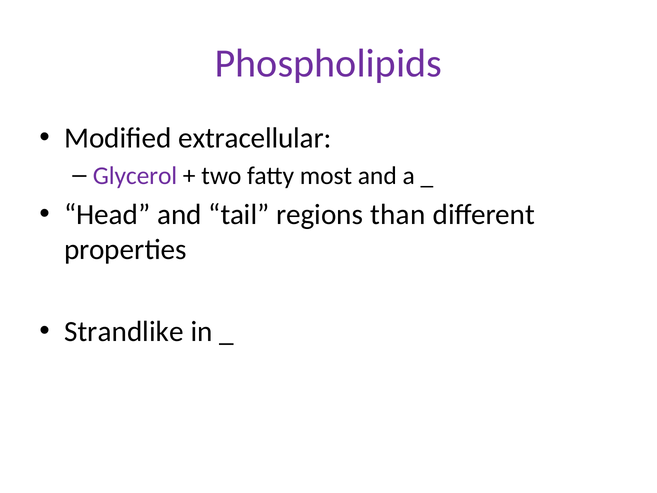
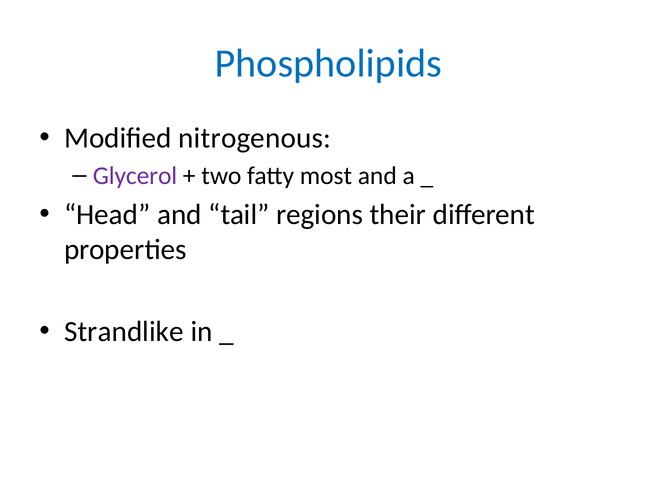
Phospholipids colour: purple -> blue (328, 64)
extracellular: extracellular -> nitrogenous (255, 138)
than: than -> their (398, 215)
